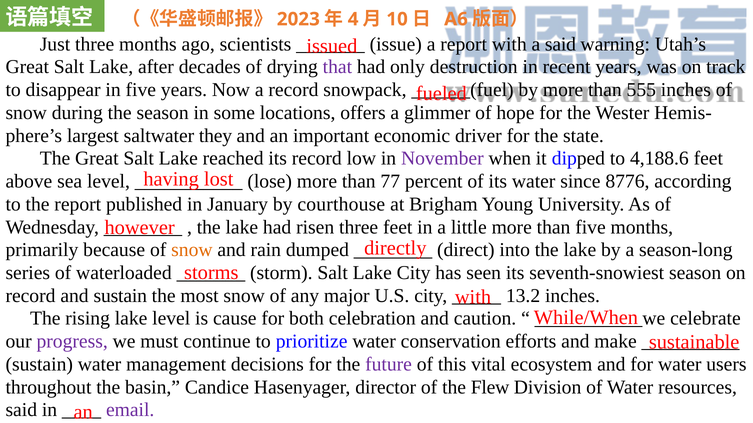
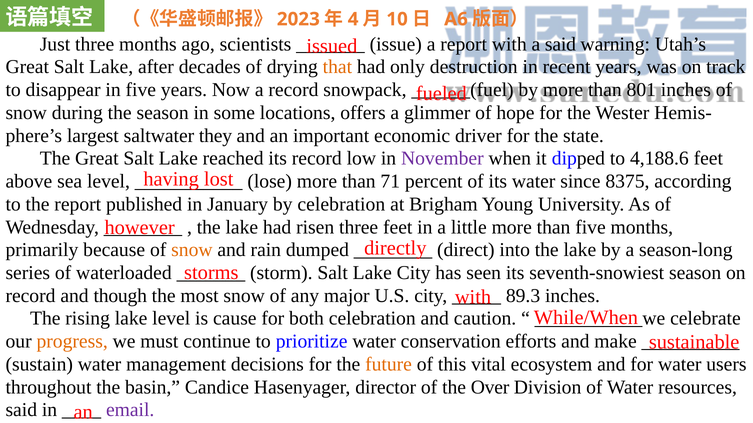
that colour: purple -> orange (337, 67)
555: 555 -> 801 (641, 90)
77: 77 -> 71 (390, 182)
8776: 8776 -> 8375 (627, 182)
by courthouse: courthouse -> celebration (341, 204)
and sustain: sustain -> though (120, 296)
13.2: 13.2 -> 89.3 (523, 296)
progress colour: purple -> orange (72, 342)
future colour: purple -> orange (389, 365)
Flew: Flew -> Over (490, 388)
